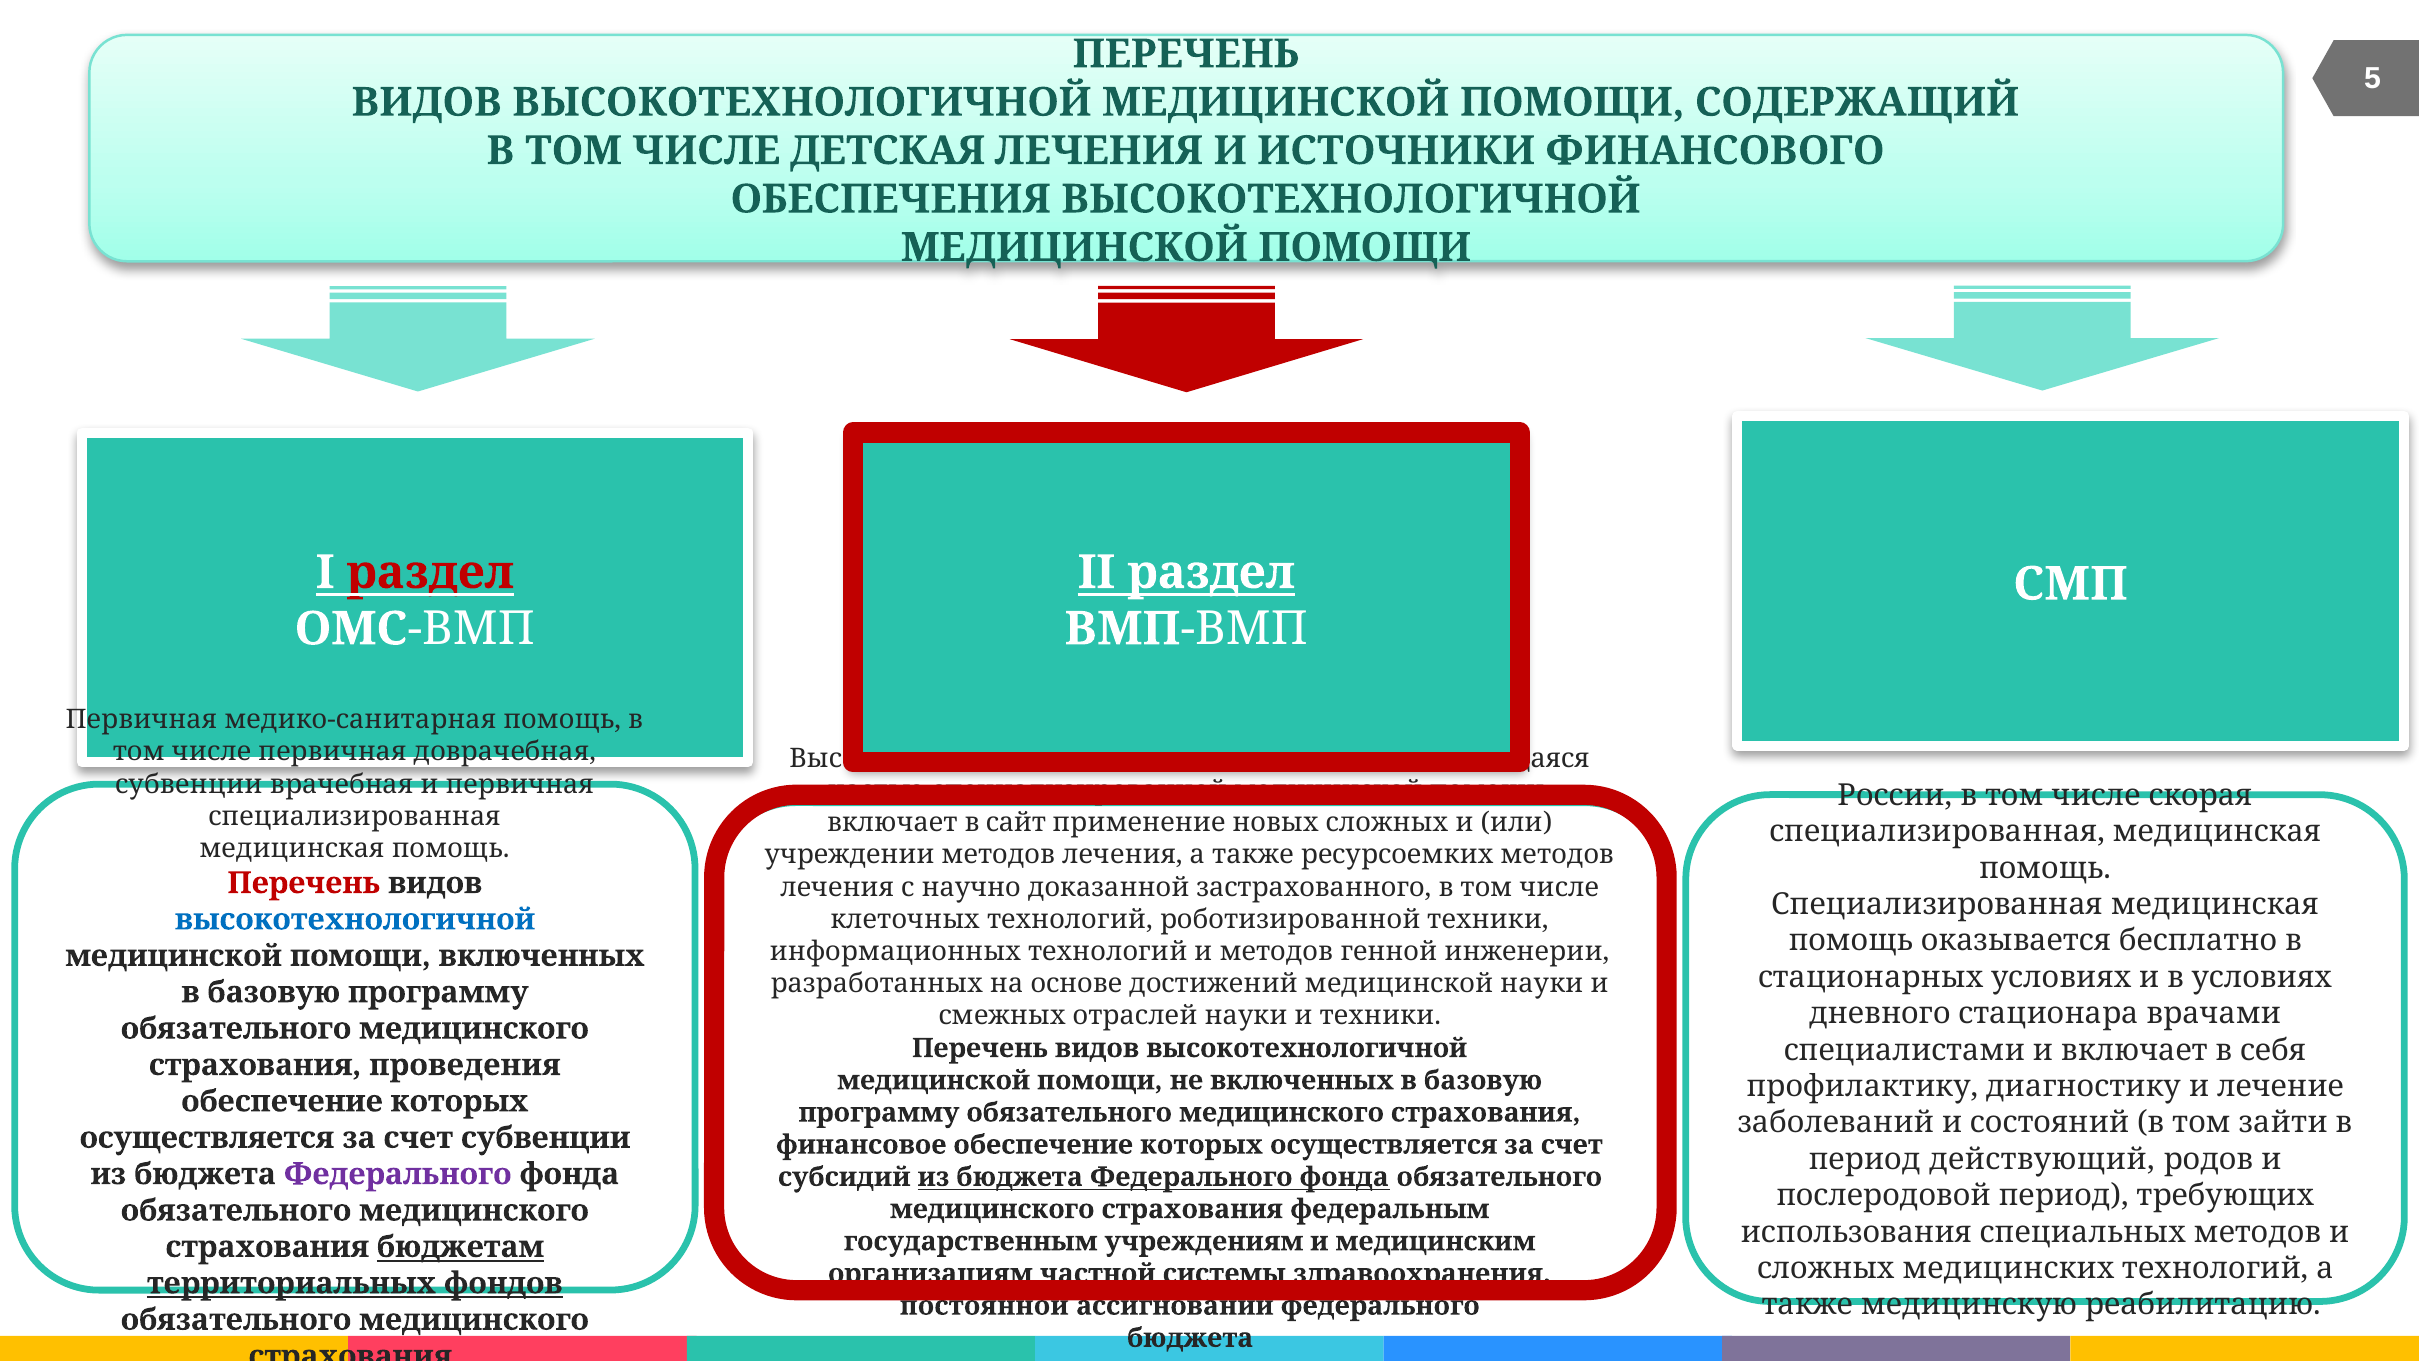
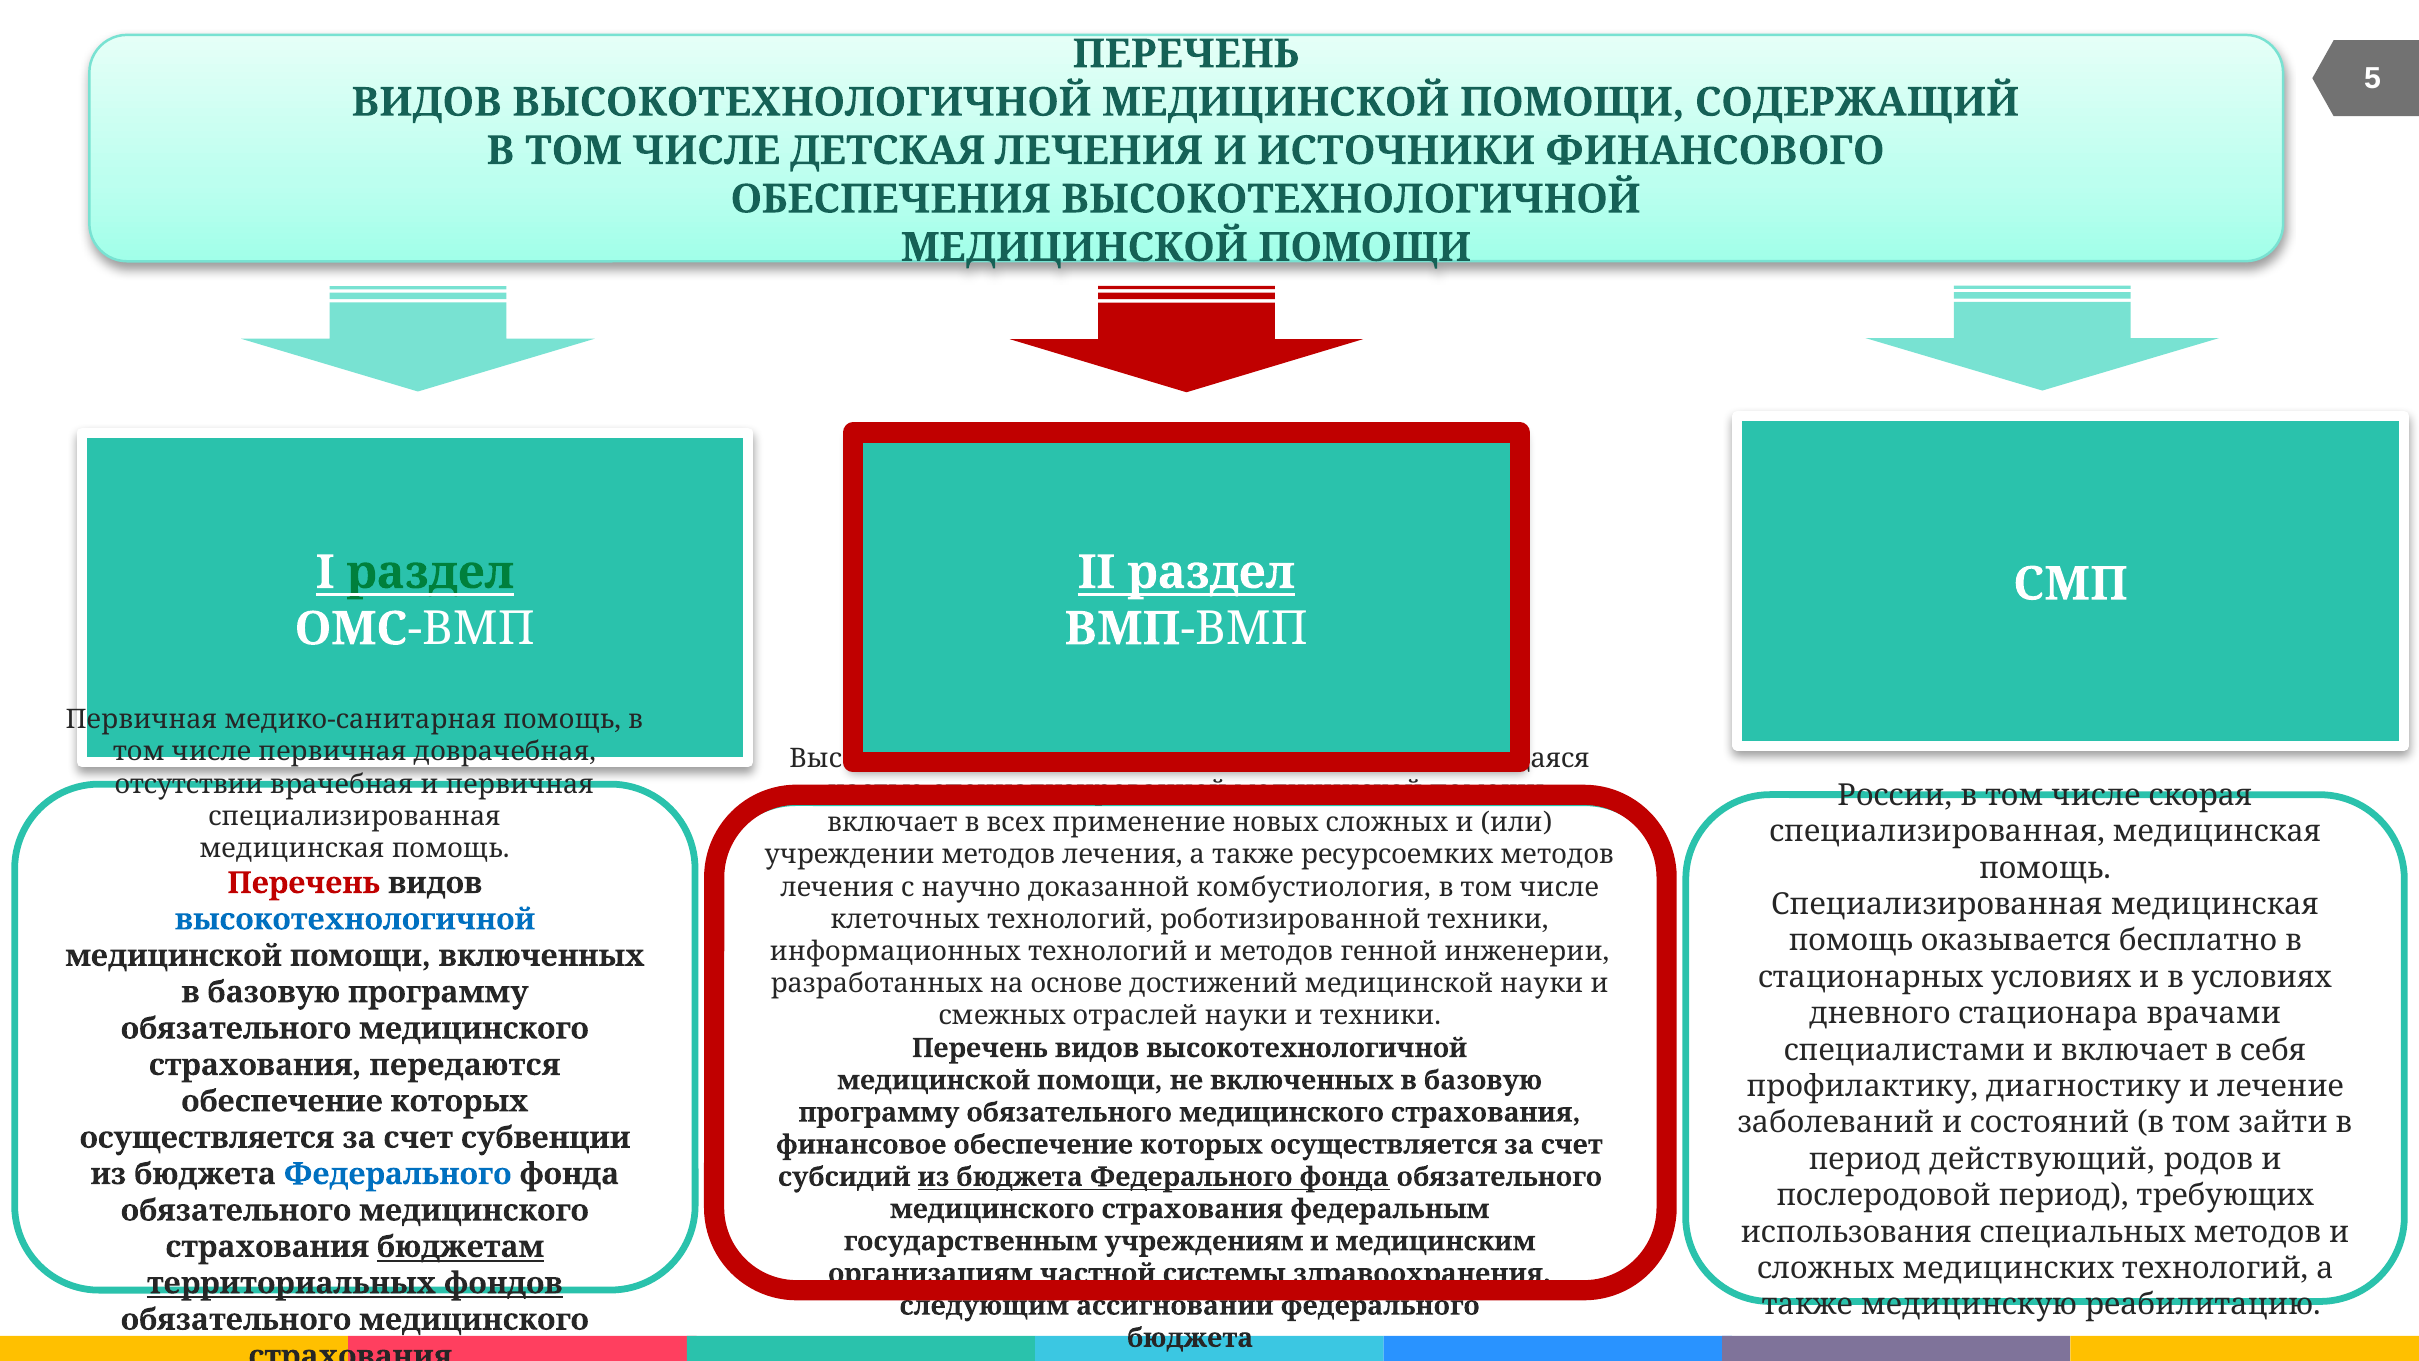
раздел colour: red -> green (430, 572)
субвенции: субвенции -> отсутствии (189, 784)
сайт: сайт -> всех (1016, 823)
застрахованного: застрахованного -> комбустиология (1314, 887)
проведения: проведения -> передаются (465, 1065)
Федерального colour: purple -> blue (398, 1174)
постоянной: постоянной -> следующим (984, 1306)
